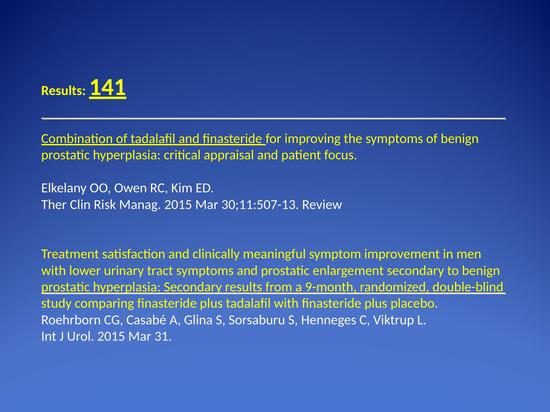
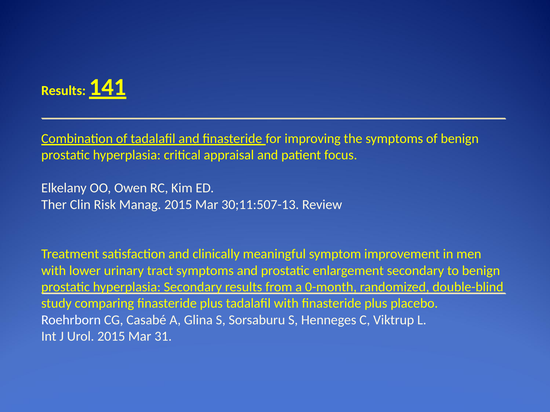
9-month: 9-month -> 0-month (331, 287)
